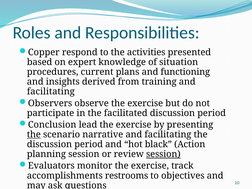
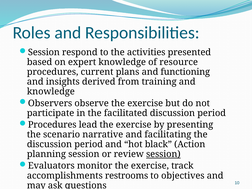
Copper: Copper -> Session (44, 52)
situation: situation -> resource (179, 62)
facilitating: facilitating -> knowledge (51, 92)
Conclusion: Conclusion -> Procedures (52, 125)
the underline: present -> none (34, 135)
